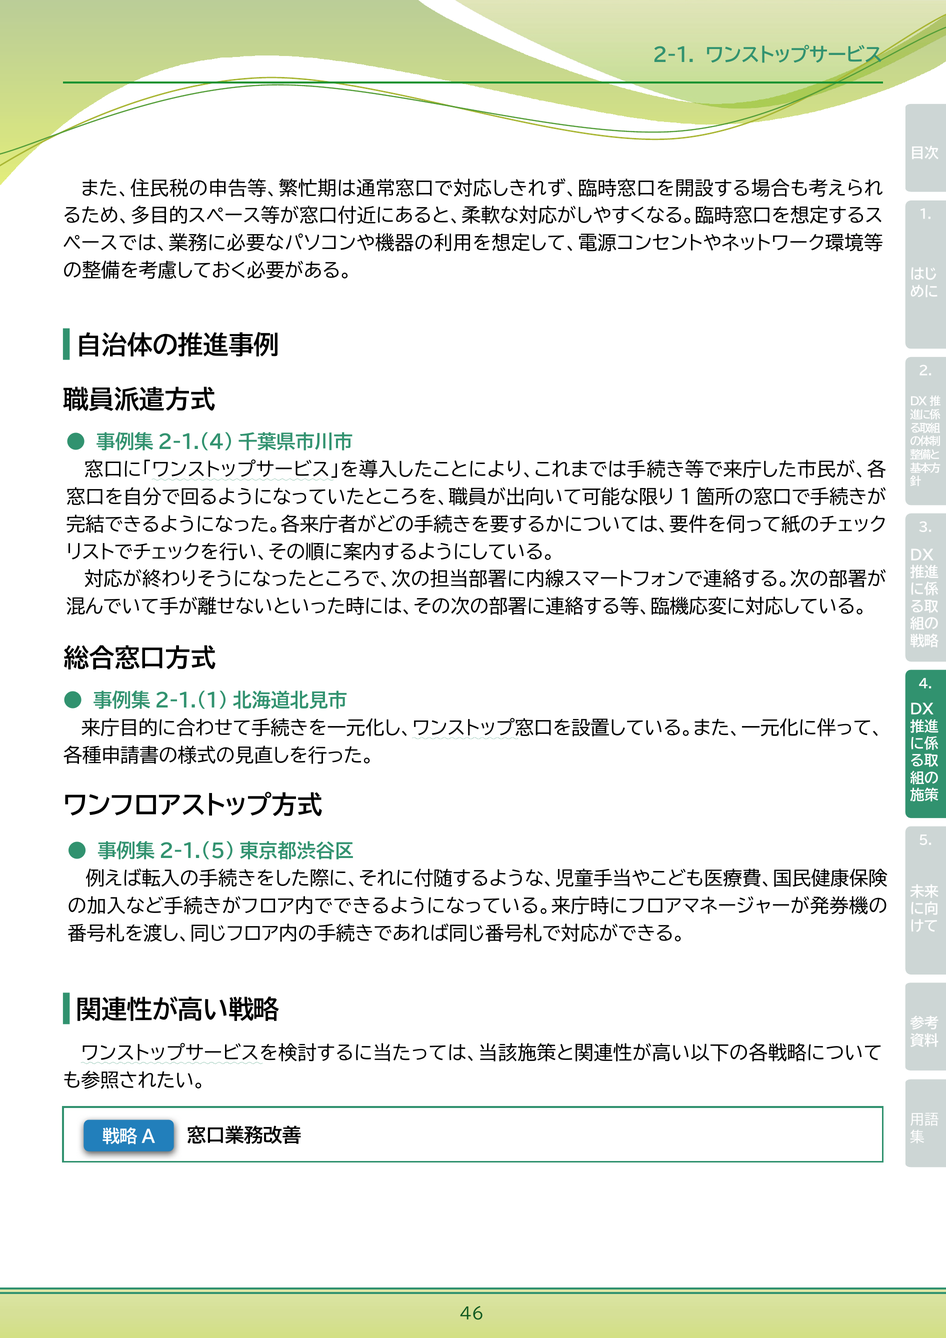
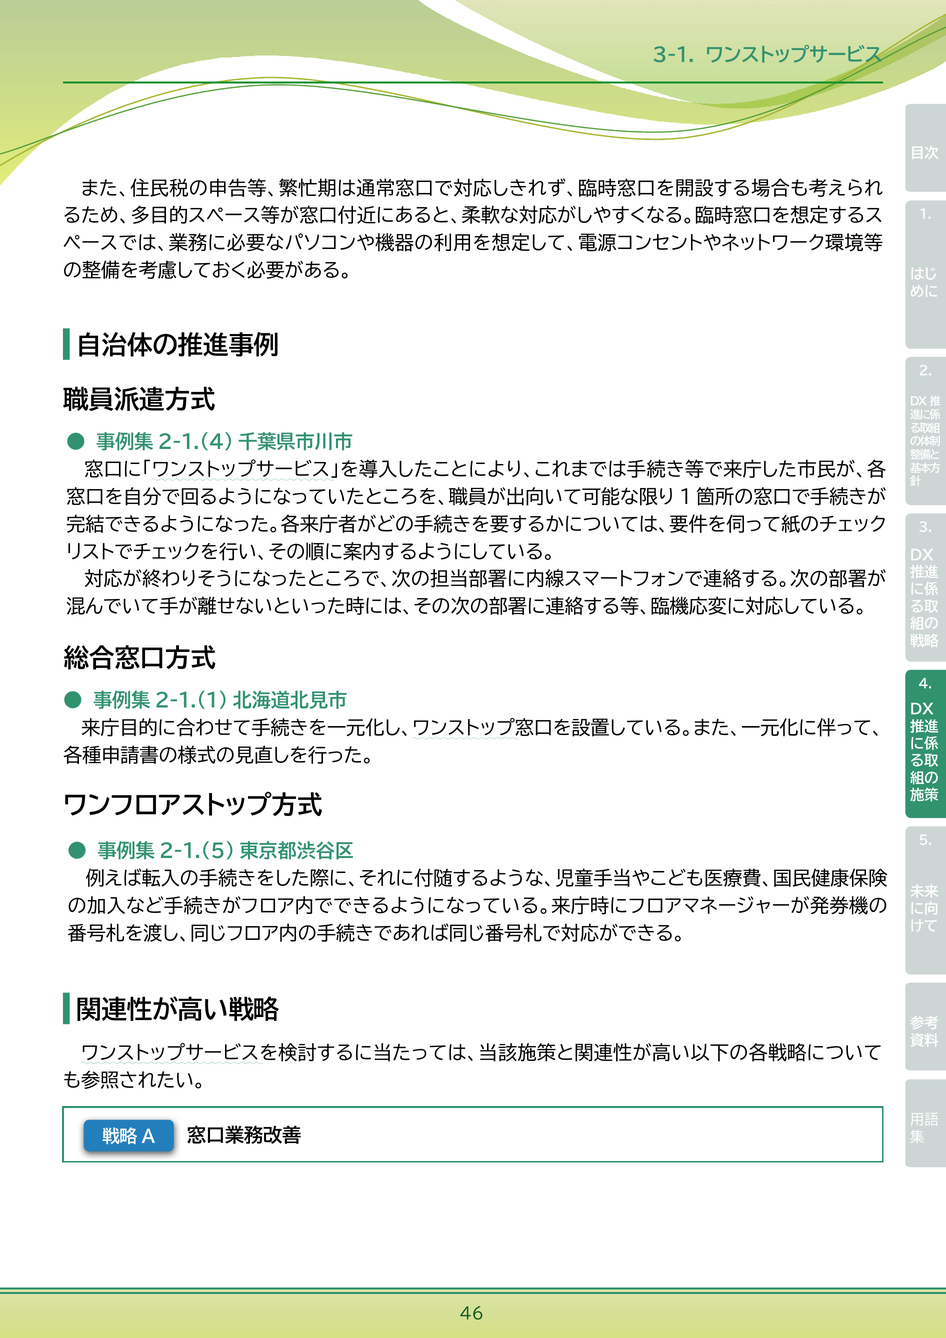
2-1: 2-1 -> 3-1 (674, 56)
